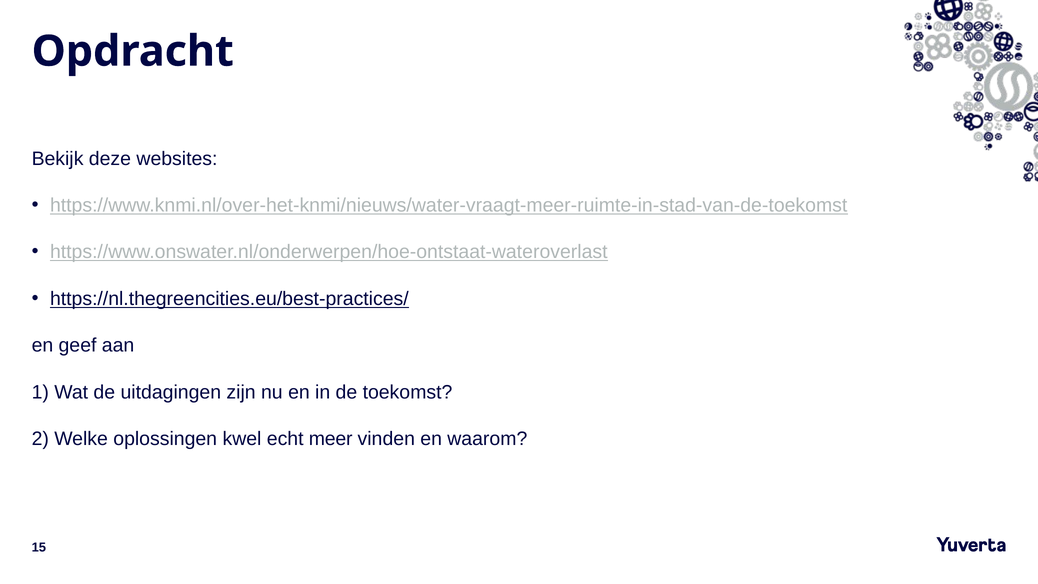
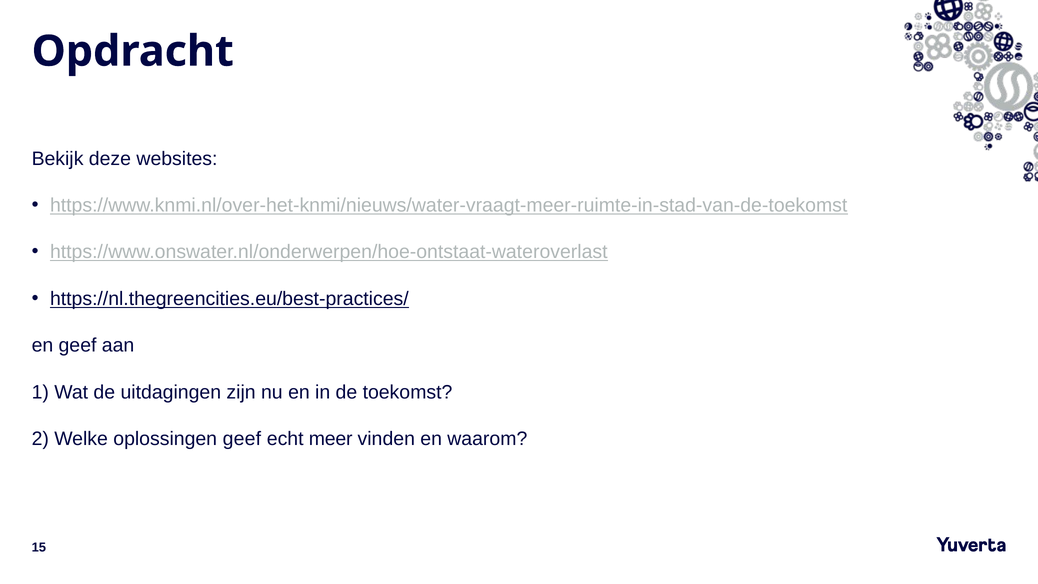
oplossingen kwel: kwel -> geef (242, 439)
